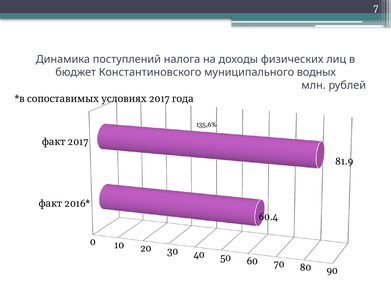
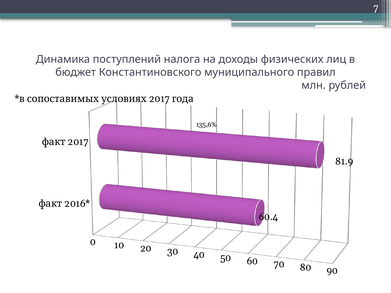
водных: водных -> правил (316, 72)
